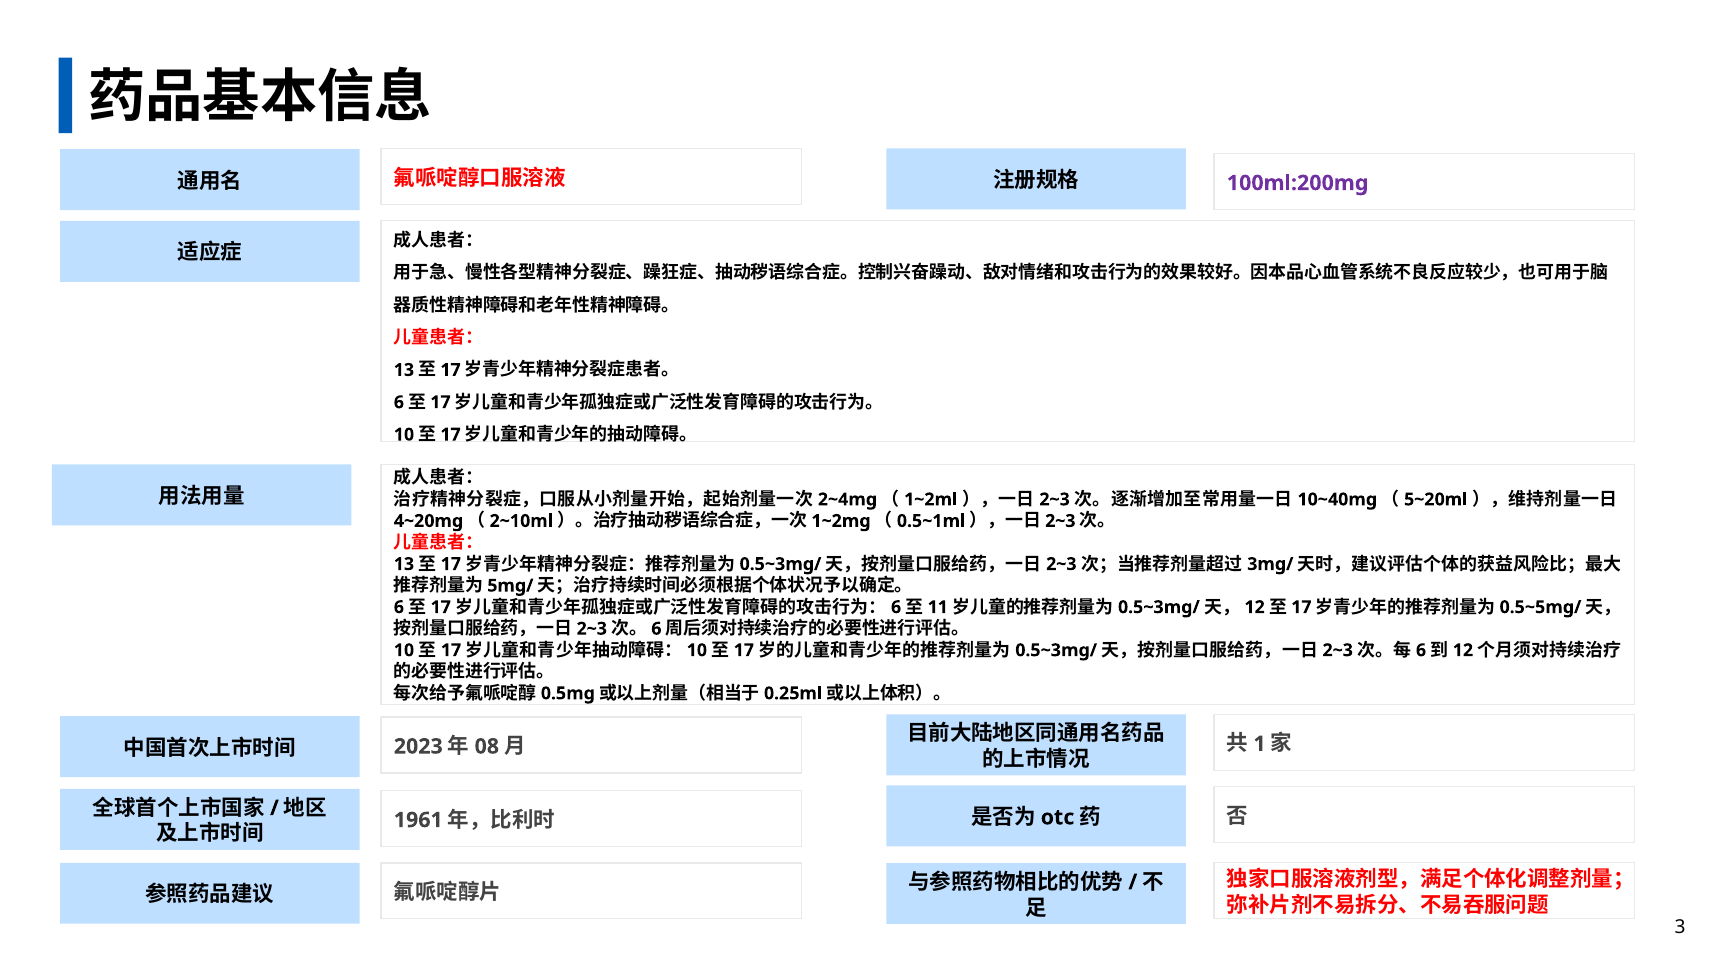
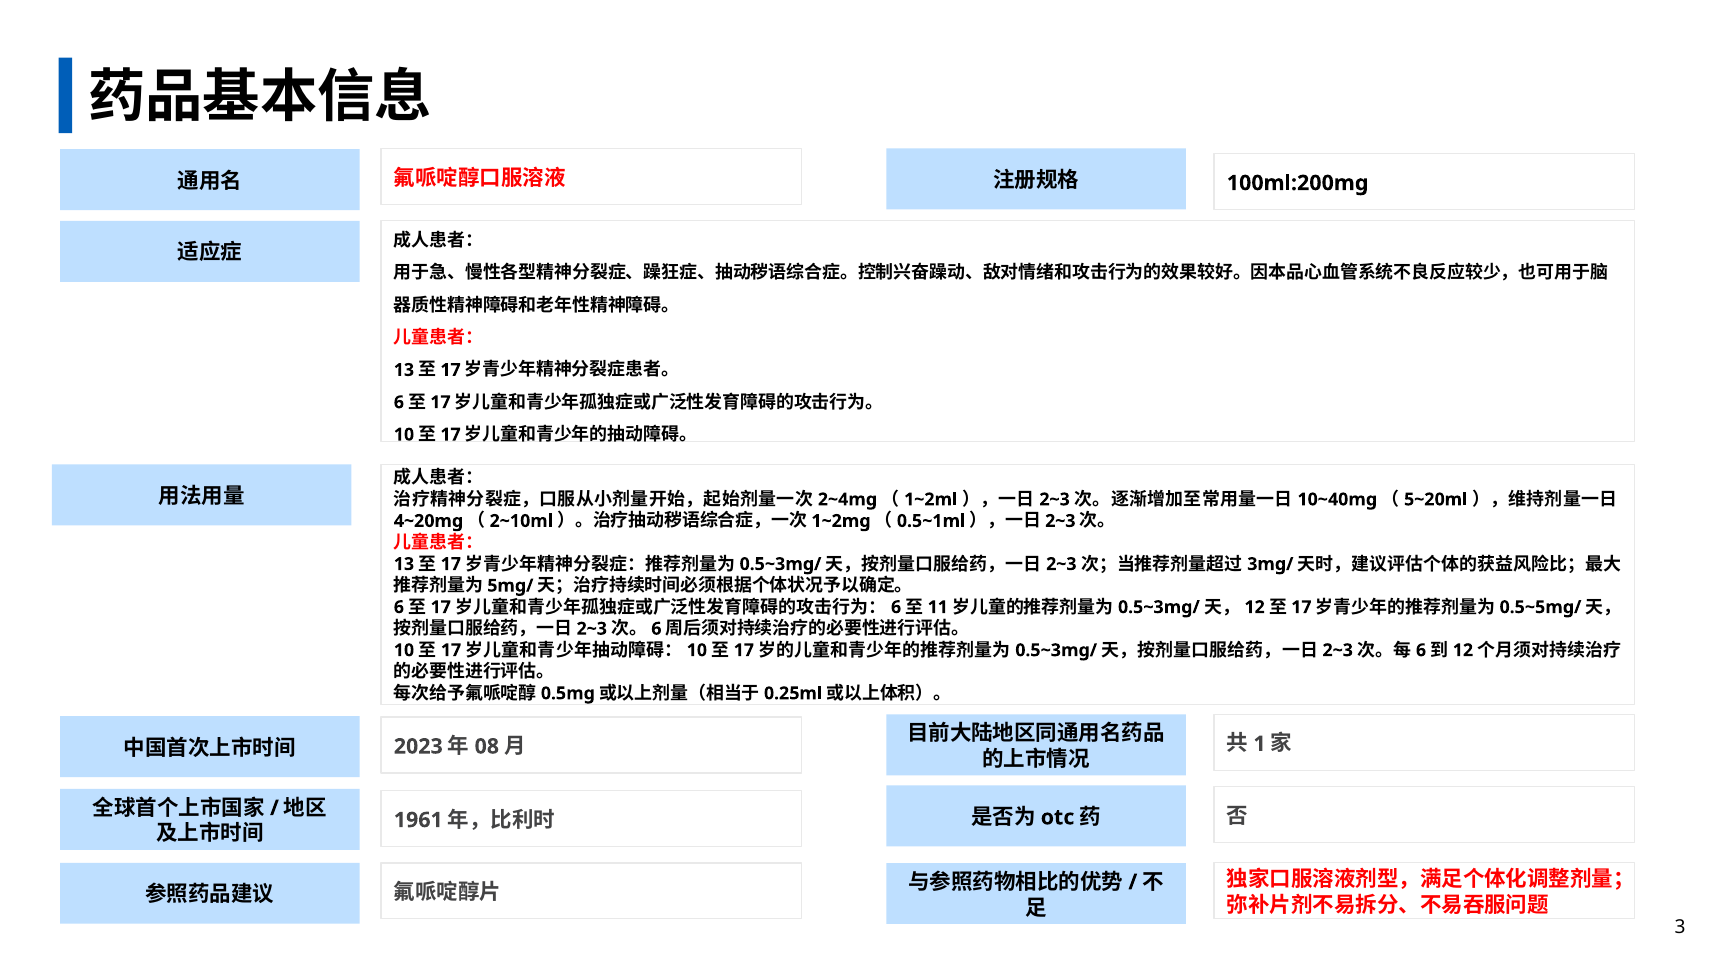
100ml:200mg colour: purple -> black (1298, 183)
